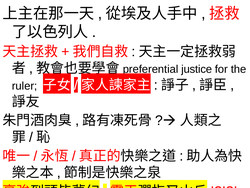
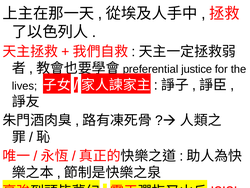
ruler: ruler -> lives (25, 86)
